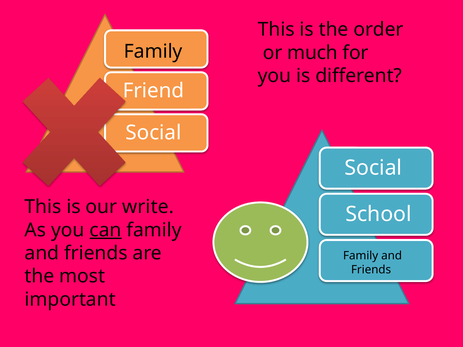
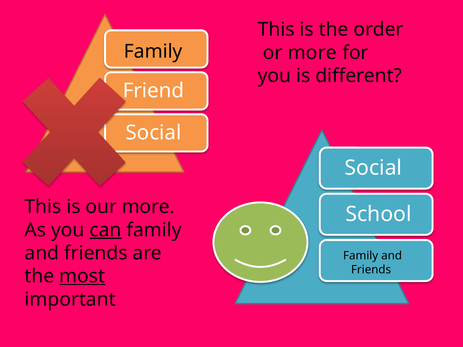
or much: much -> more (312, 53)
write: write -> more (148, 207)
most underline: none -> present (82, 276)
